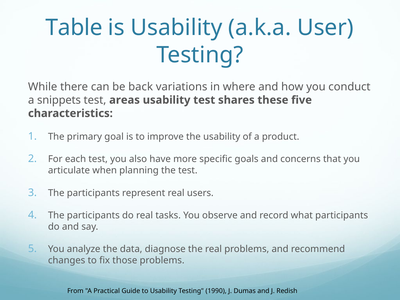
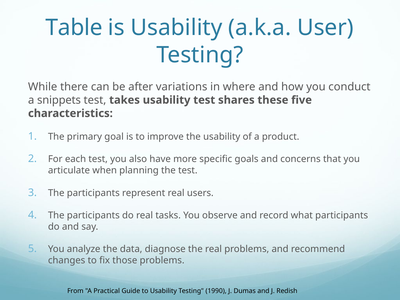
back: back -> after (141, 87)
areas: areas -> takes (125, 100)
